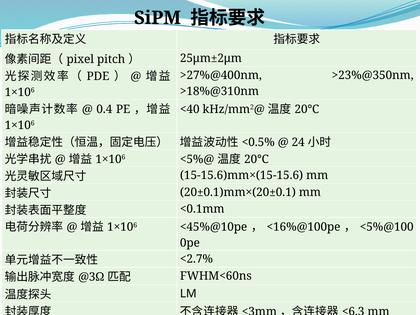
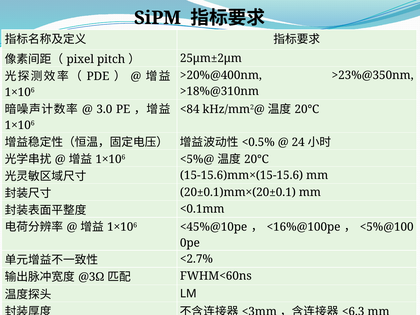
>27%@400nm: >27%@400nm -> >20%@400nm (221, 75)
0.4: 0.4 -> 3.0 (104, 109)
<40: <40 -> <84 (190, 109)
